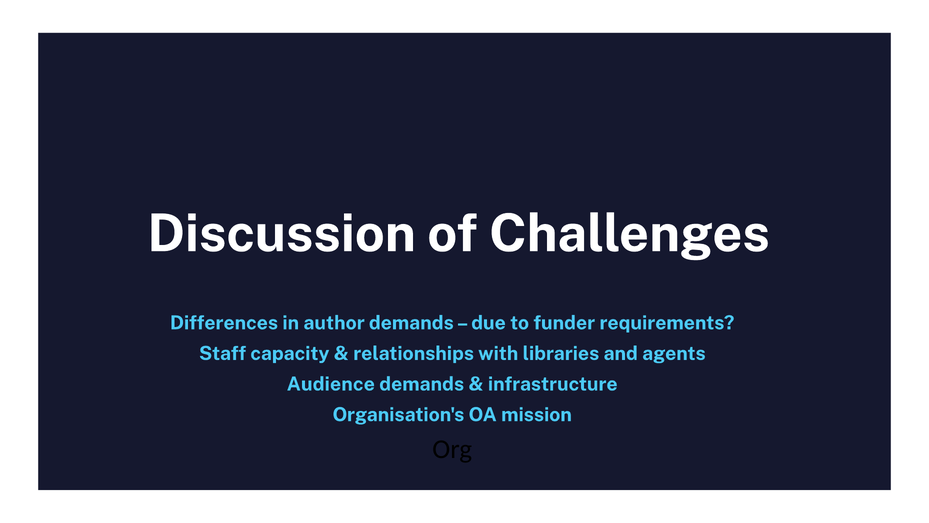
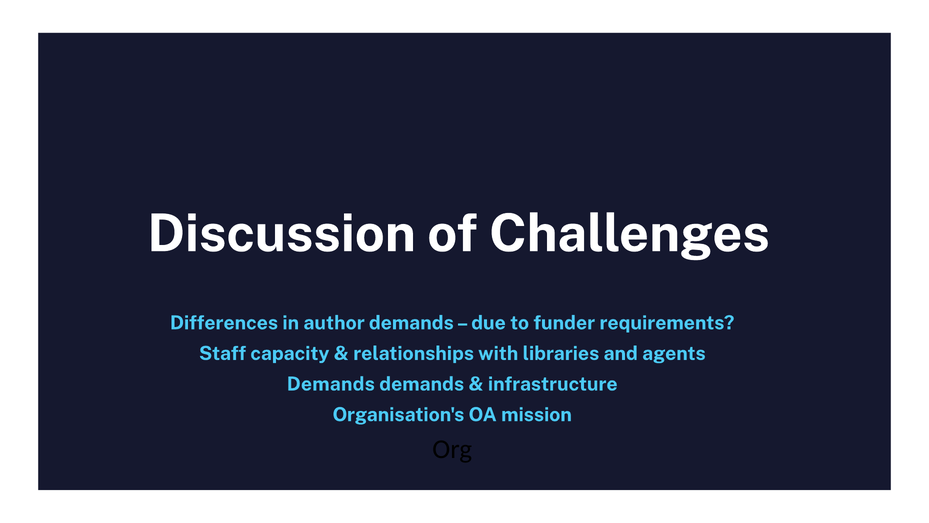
Audience: Audience -> Demands (331, 384)
